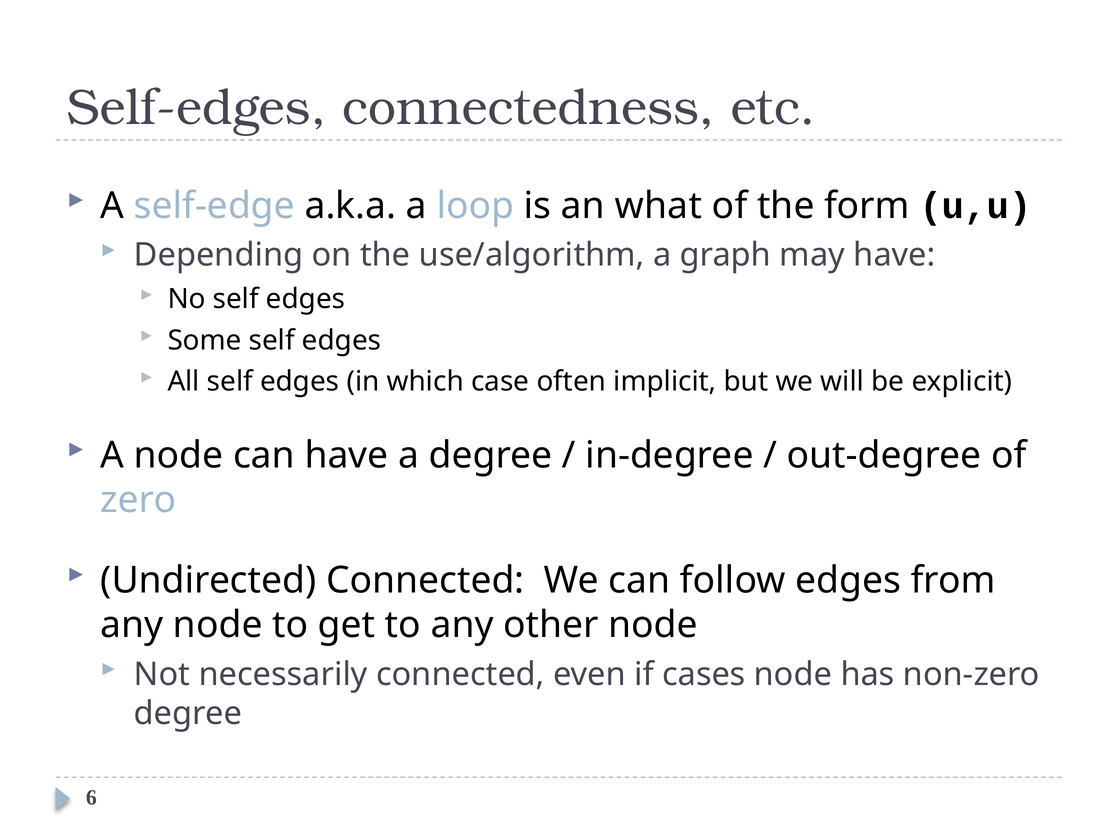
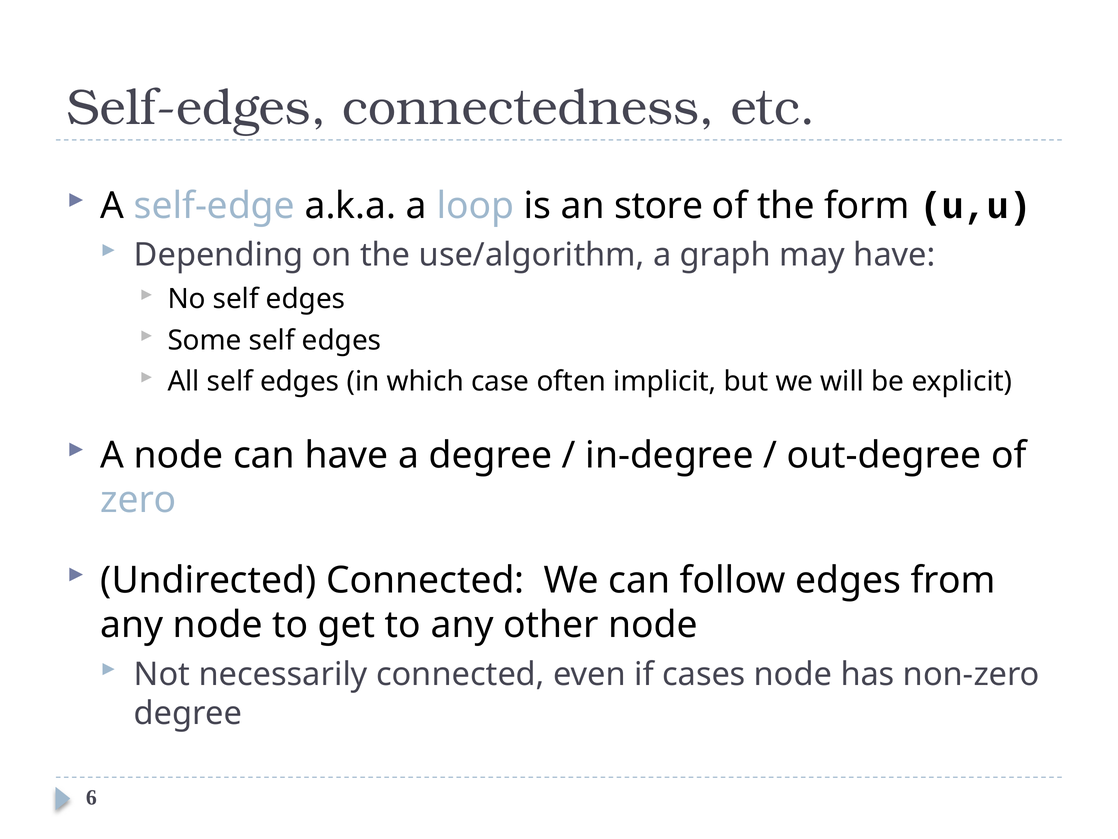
what: what -> store (659, 206)
